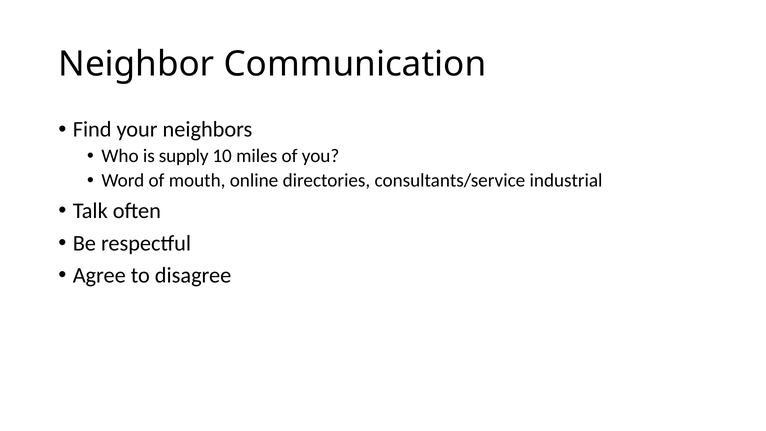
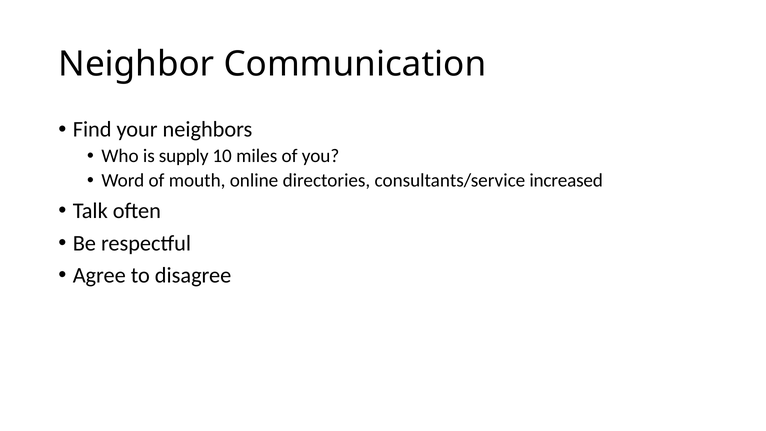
industrial: industrial -> increased (566, 181)
